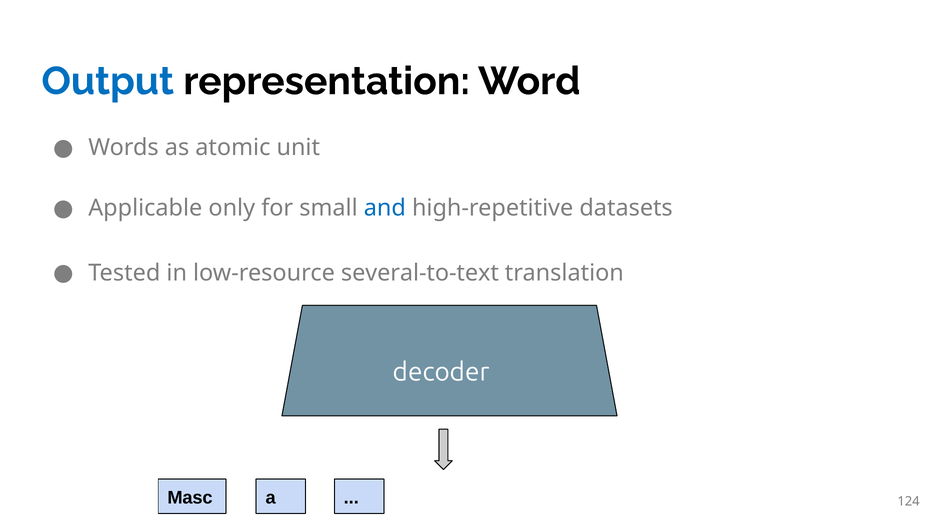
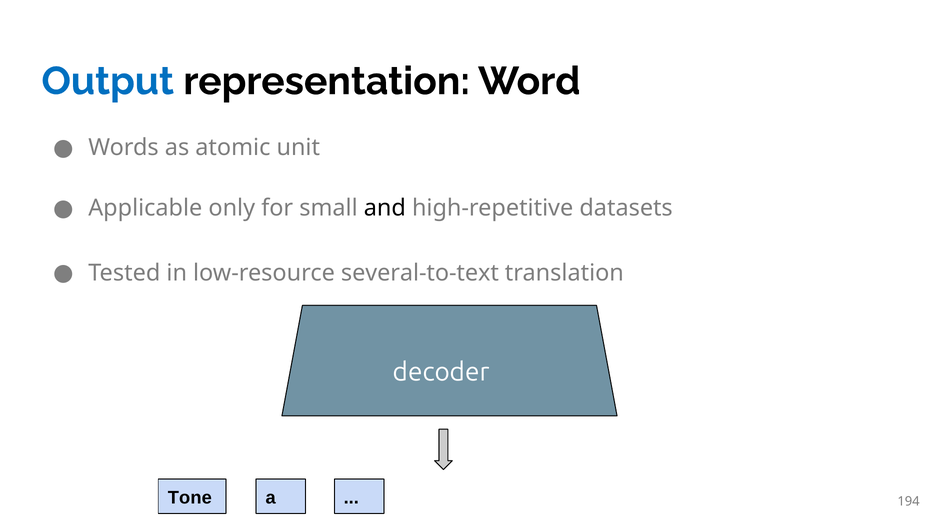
and colour: blue -> black (385, 208)
Masc: Masc -> Tone (190, 498)
124: 124 -> 194 (909, 502)
